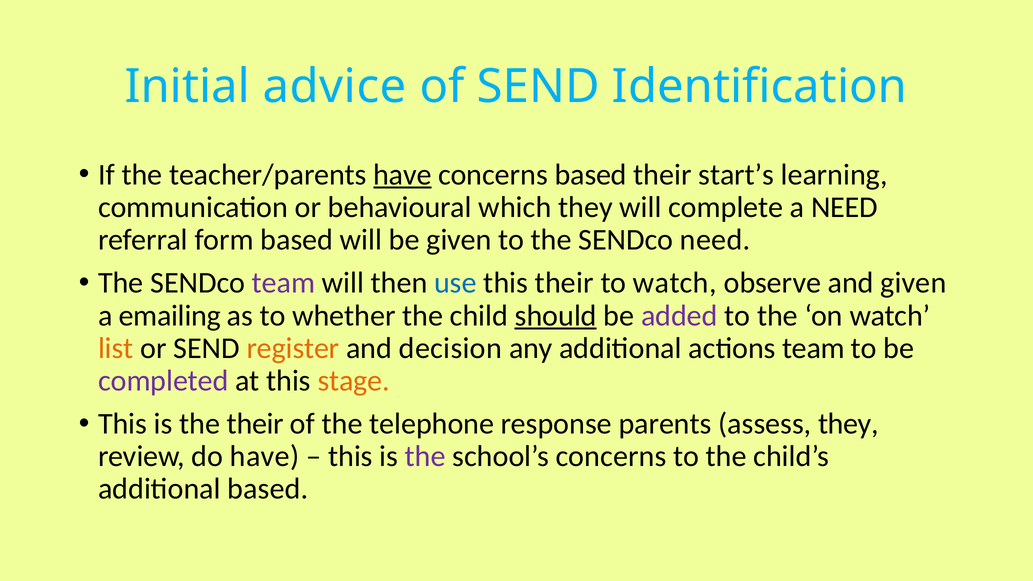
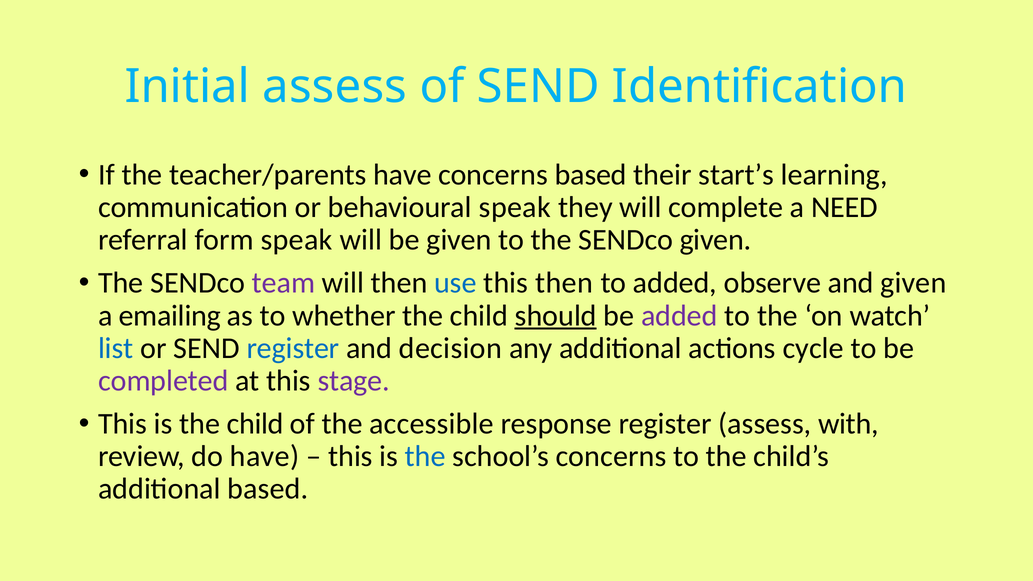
Initial advice: advice -> assess (335, 87)
have underline: present -> none (402, 175)
behavioural which: which -> speak (515, 207)
form based: based -> speak (297, 240)
SENDco need: need -> given (715, 240)
this their: their -> then (564, 283)
to watch: watch -> added (675, 283)
list colour: orange -> blue (116, 348)
register colour: orange -> blue (293, 348)
actions team: team -> cycle (813, 348)
stage colour: orange -> purple (354, 381)
is the their: their -> child (255, 424)
telephone: telephone -> accessible (432, 424)
response parents: parents -> register (665, 424)
assess they: they -> with (848, 424)
the colour: purple -> blue (425, 457)
